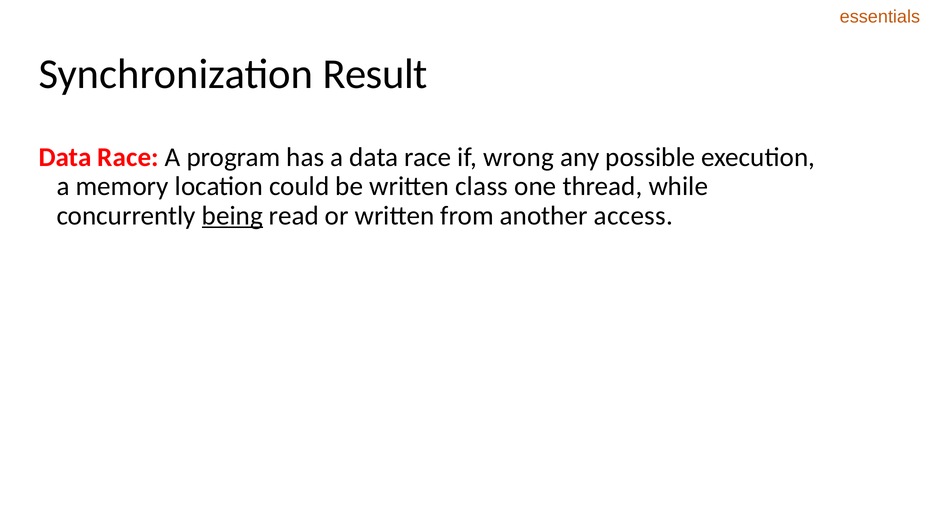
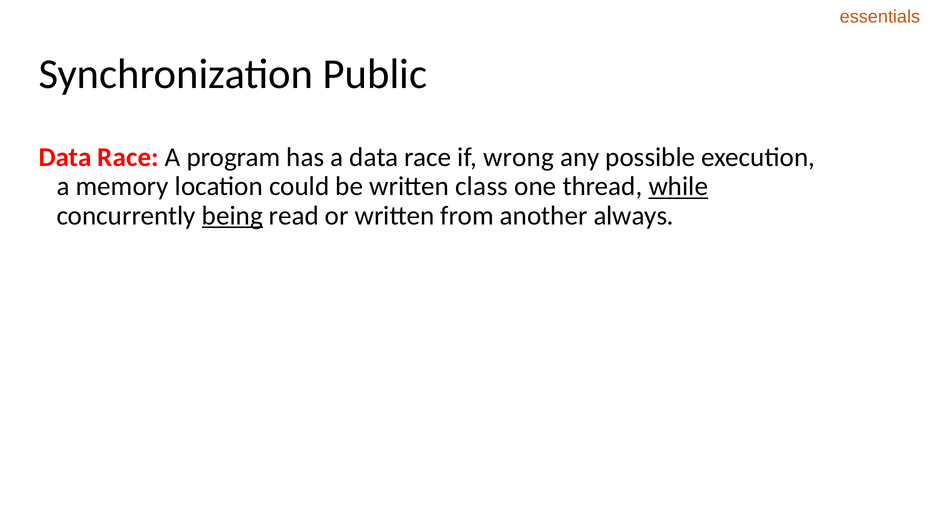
Result: Result -> Public (375, 74)
while underline: none -> present (678, 186)
access: access -> always (634, 216)
